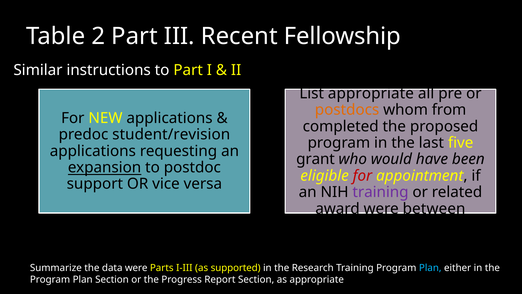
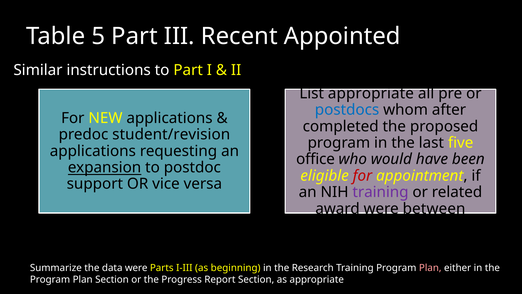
2: 2 -> 5 (98, 36)
Fellowship: Fellowship -> Appointed (342, 36)
postdocs colour: orange -> blue (347, 110)
from: from -> after (449, 110)
grant: grant -> office (316, 159)
supported: supported -> beginning (236, 268)
Plan colour: light blue -> pink (430, 268)
